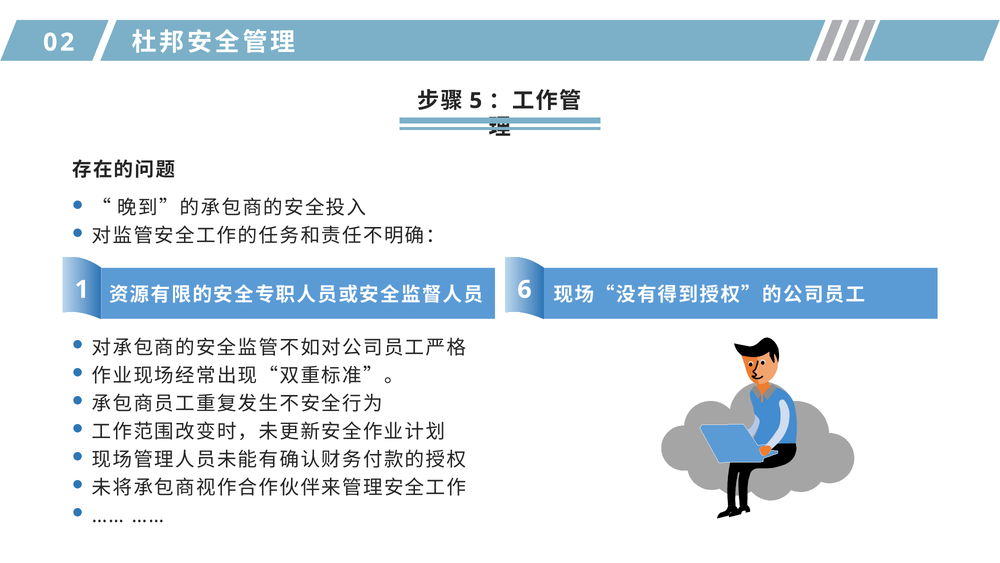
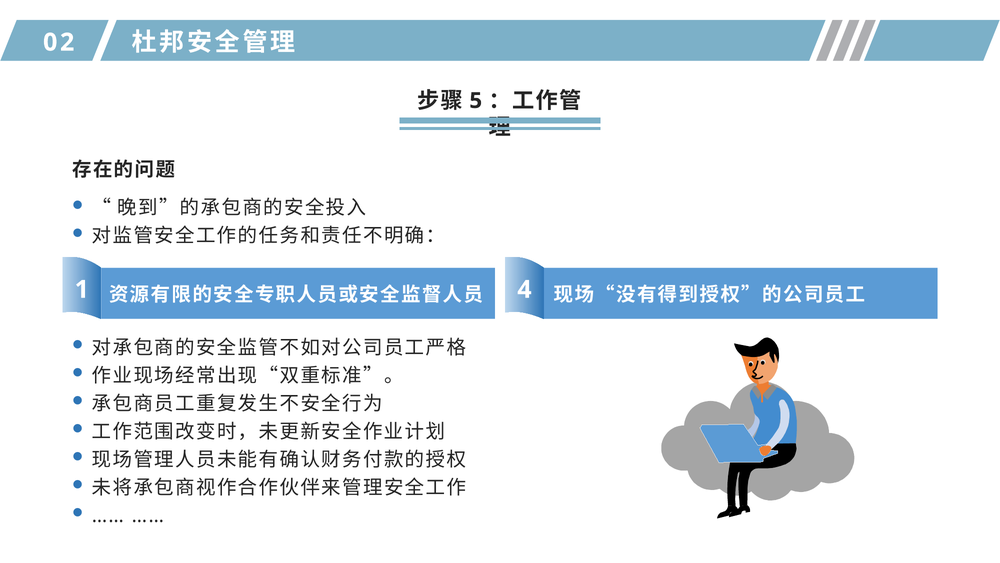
6: 6 -> 4 (524, 289)
